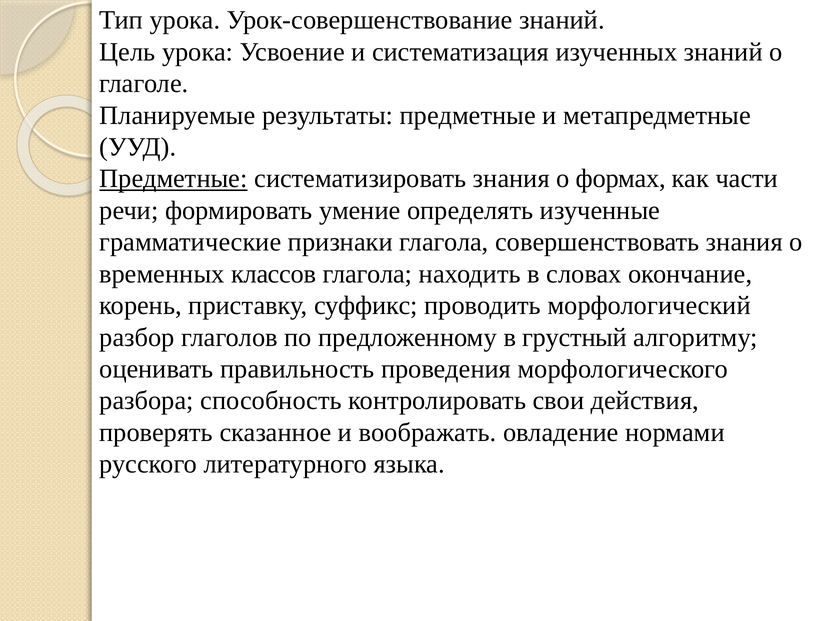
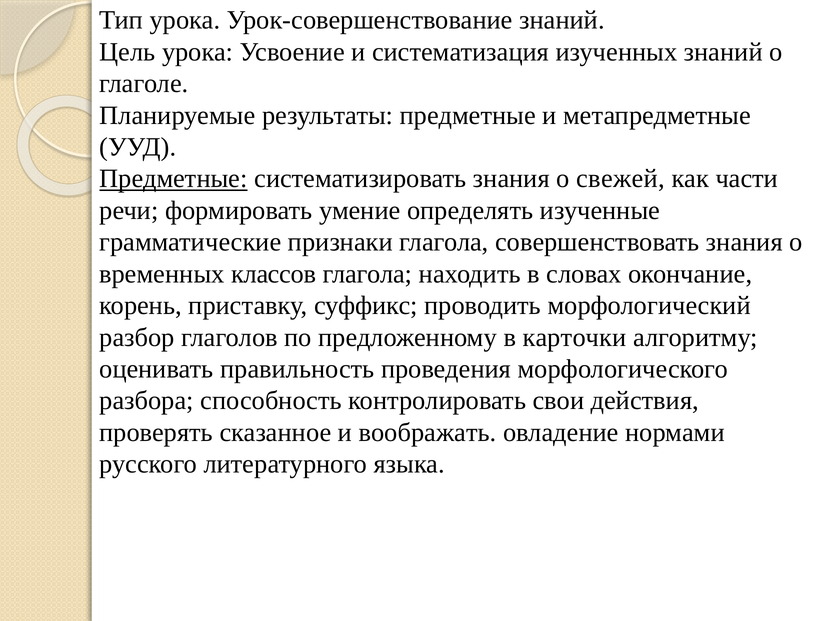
формах: формах -> свежей (621, 179)
грустный: грустный -> карточки (575, 337)
